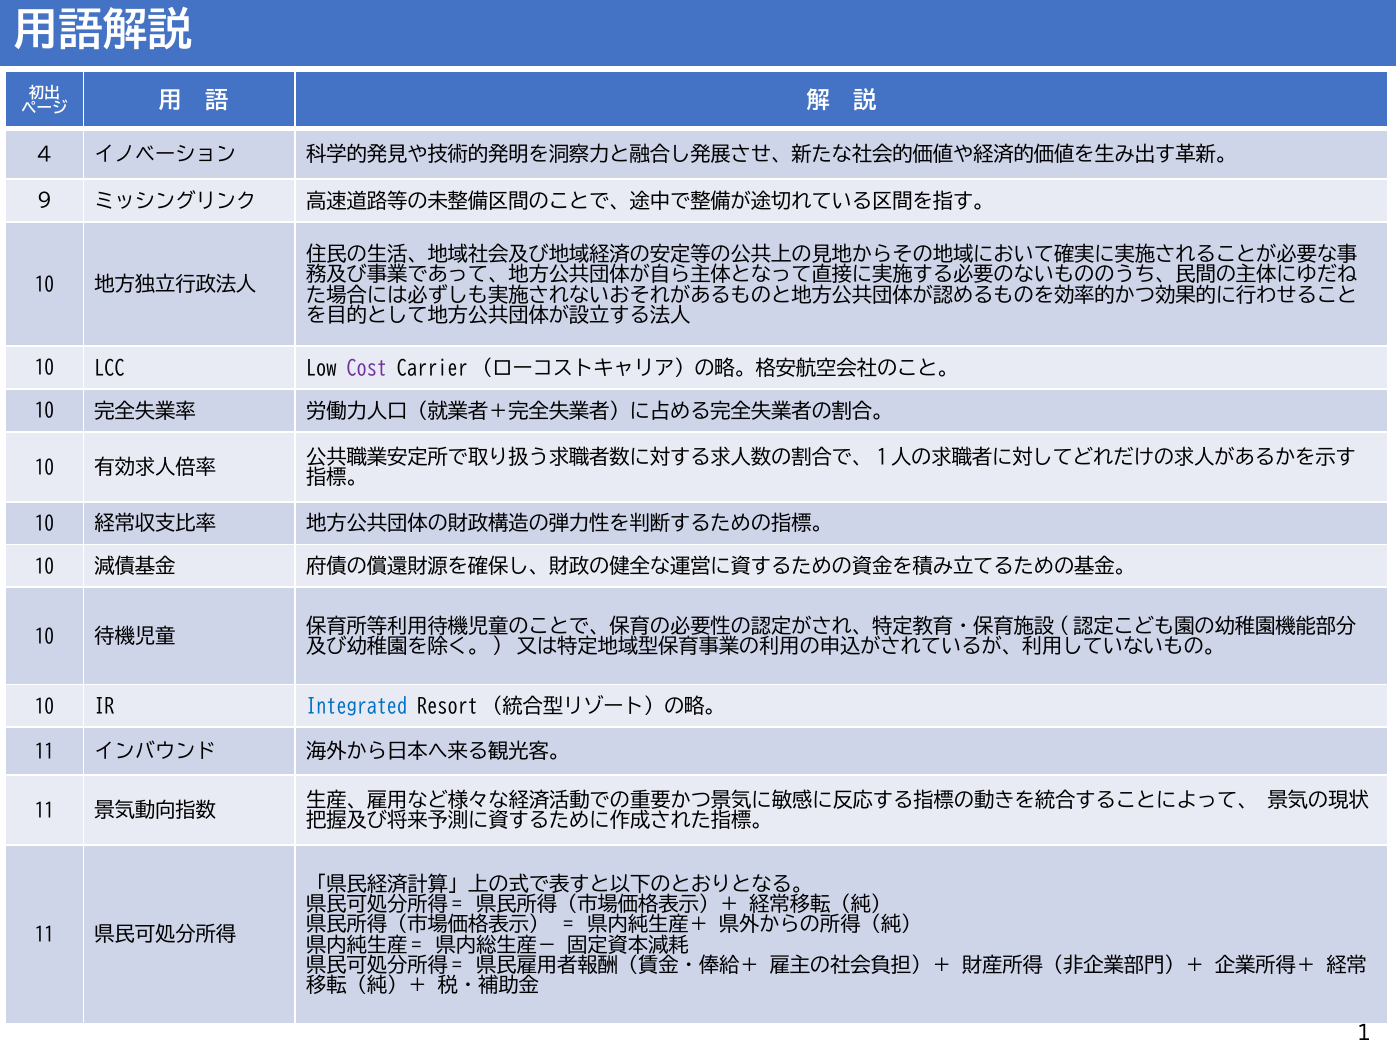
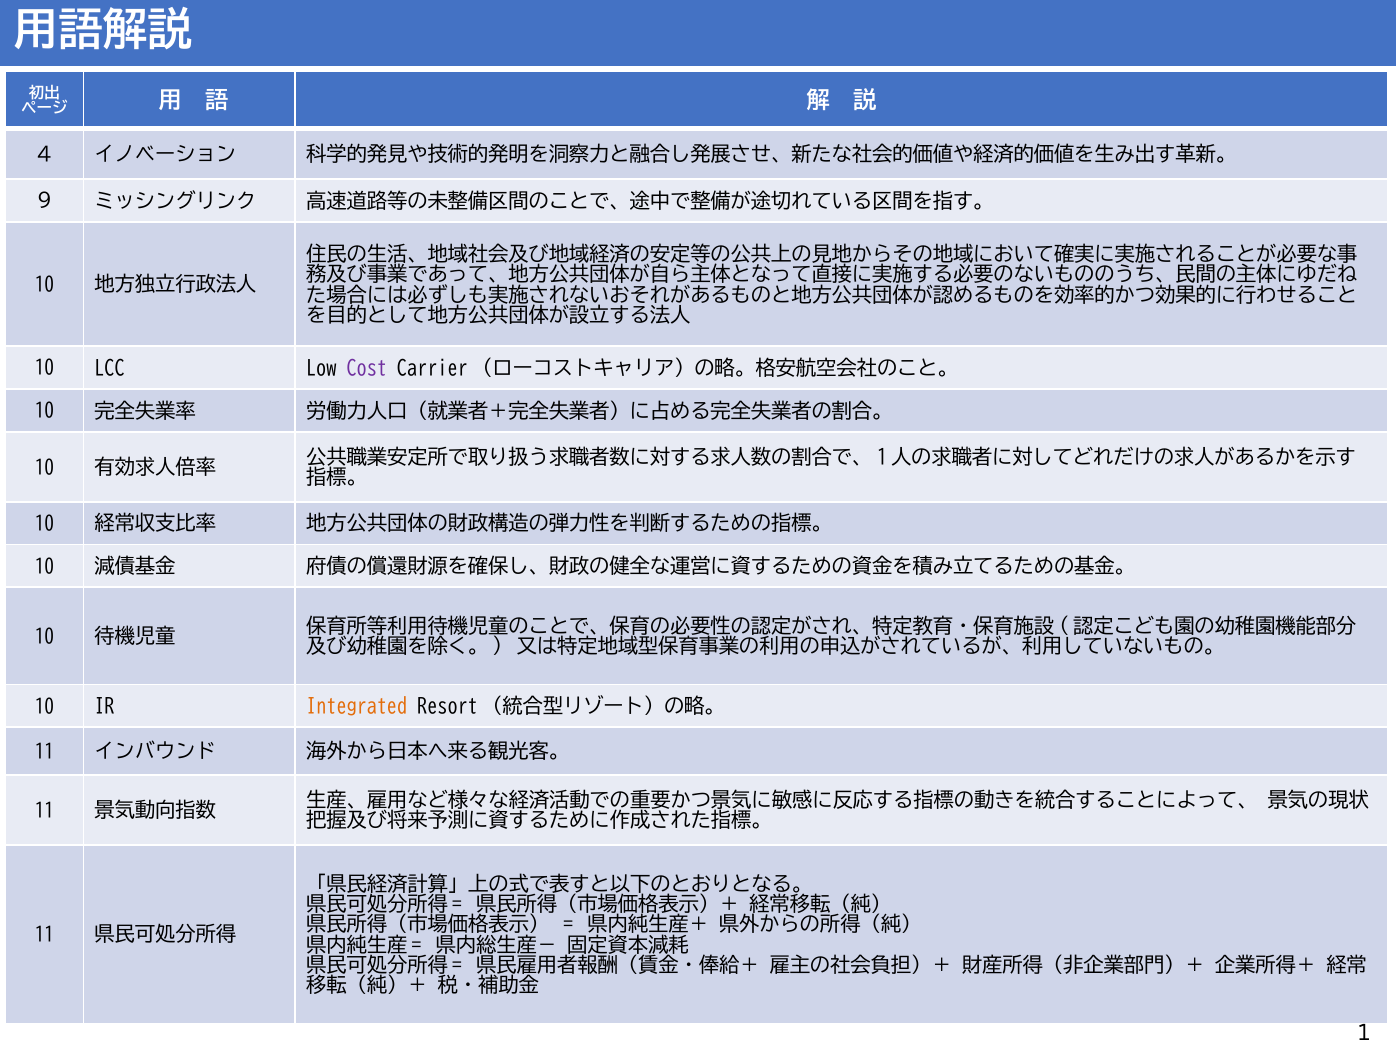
Integrated colour: blue -> orange (357, 707)
